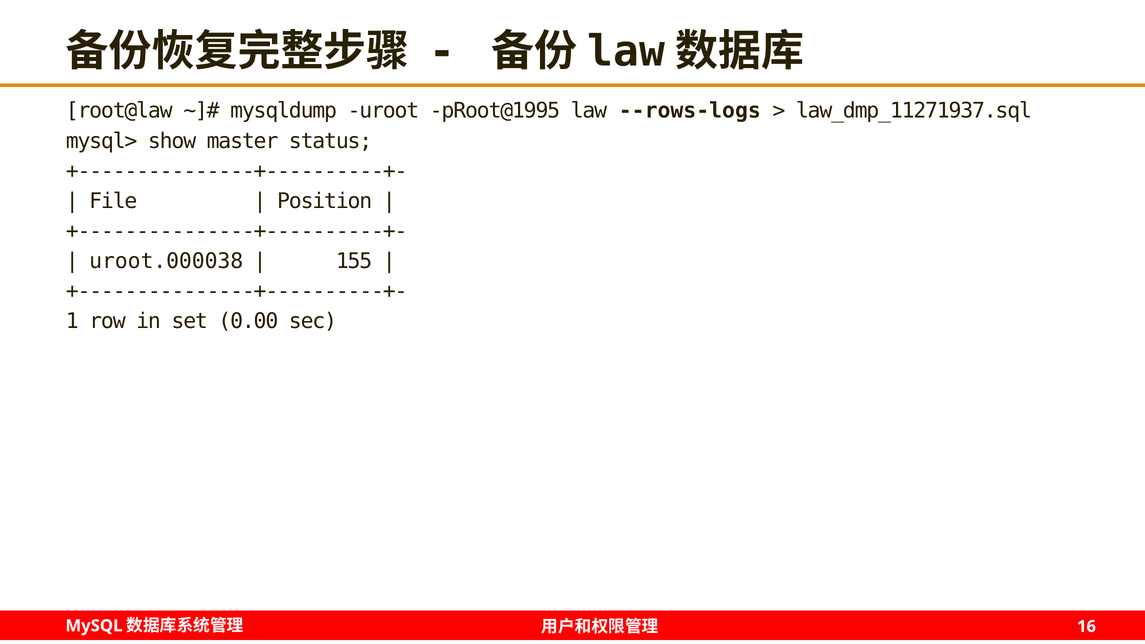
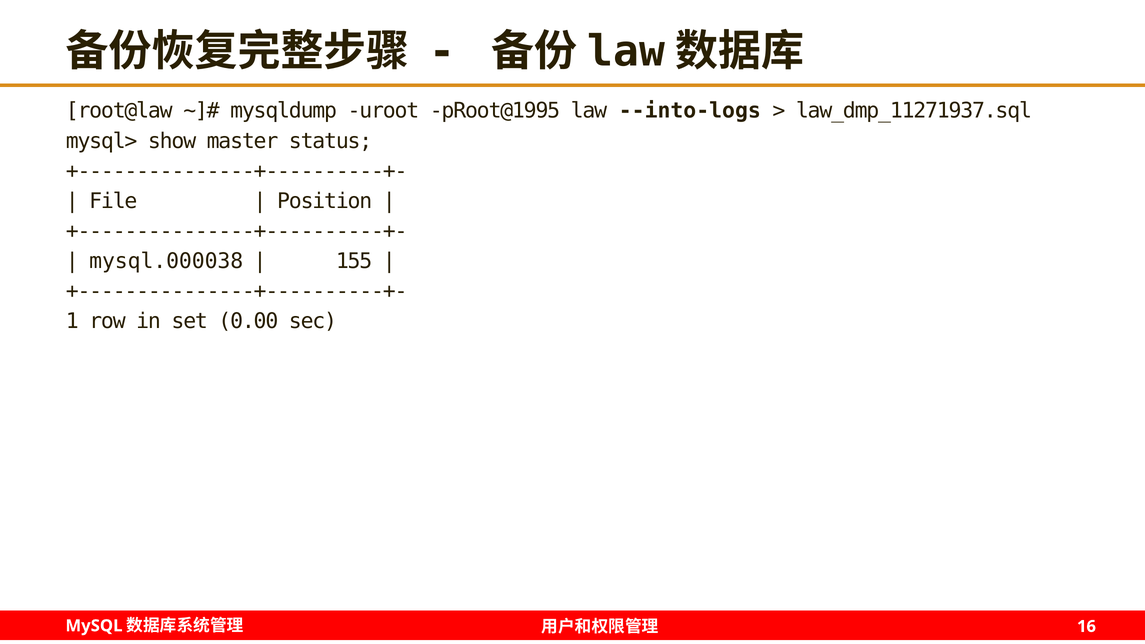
--rows-logs: --rows-logs -> --into-logs (690, 111)
uroot.000038: uroot.000038 -> mysql.000038 (166, 261)
